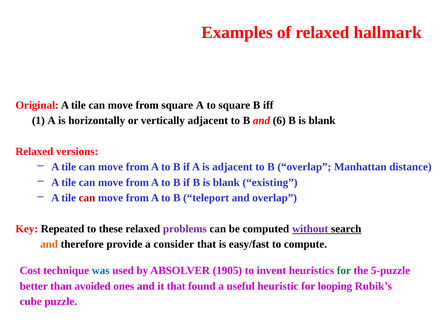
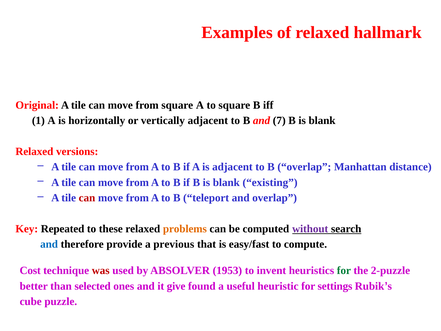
6: 6 -> 7 (279, 121)
problems colour: purple -> orange (185, 229)
and colour: orange -> blue (49, 244)
consider: consider -> previous (174, 244)
was colour: blue -> red (101, 270)
1905: 1905 -> 1953 (227, 270)
5-puzzle: 5-puzzle -> 2-puzzle (390, 270)
avoided: avoided -> selected (93, 286)
it that: that -> give (176, 286)
looping: looping -> settings (335, 286)
